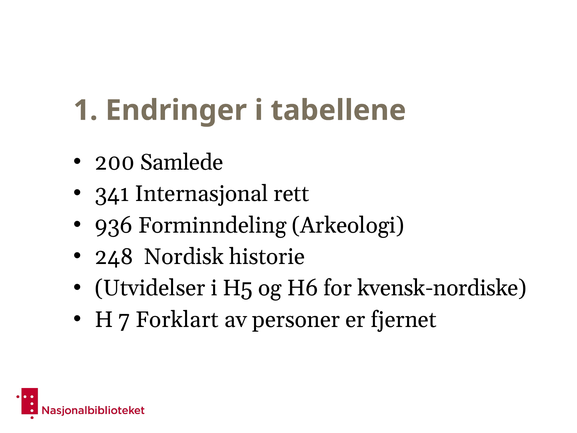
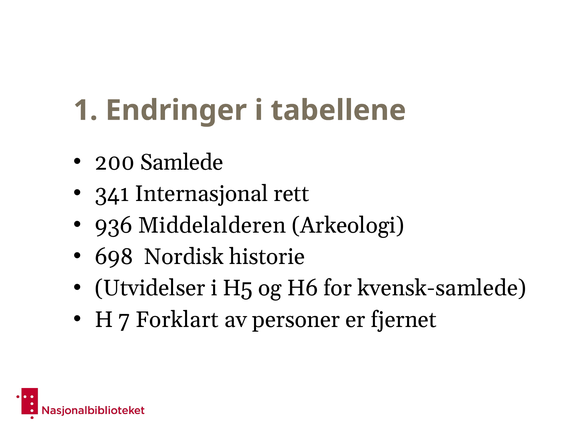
Forminndeling: Forminndeling -> Middelalderen (212, 225)
248: 248 -> 698 (114, 257)
kvensk-nordiske: kvensk-nordiske -> kvensk-samlede (442, 288)
